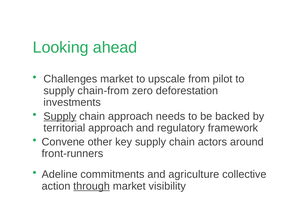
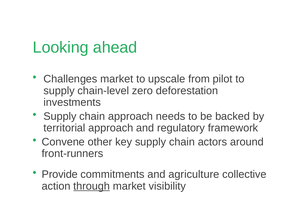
chain-from: chain-from -> chain-level (103, 90)
Supply underline: present -> none (60, 116)
Adeline: Adeline -> Provide (60, 174)
